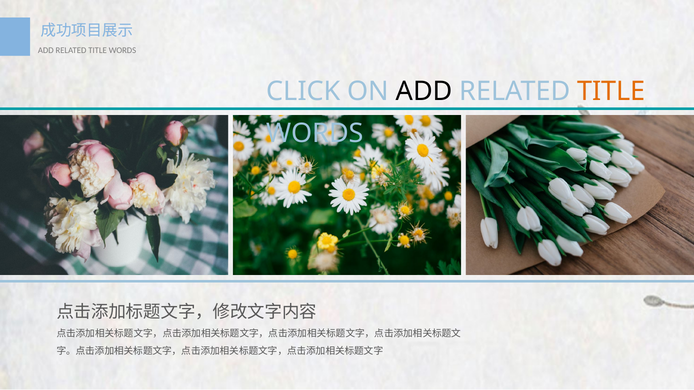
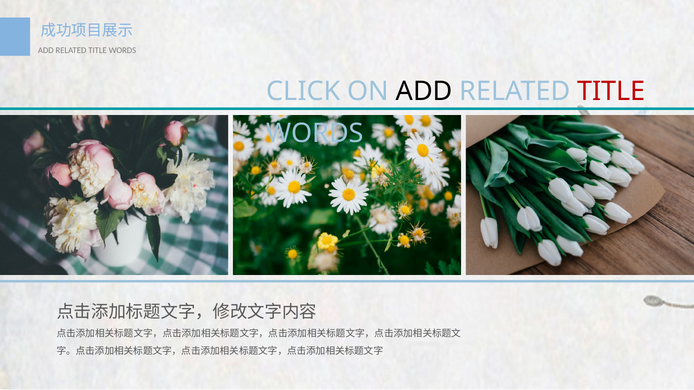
TITLE colour: orange -> red (611, 91)
